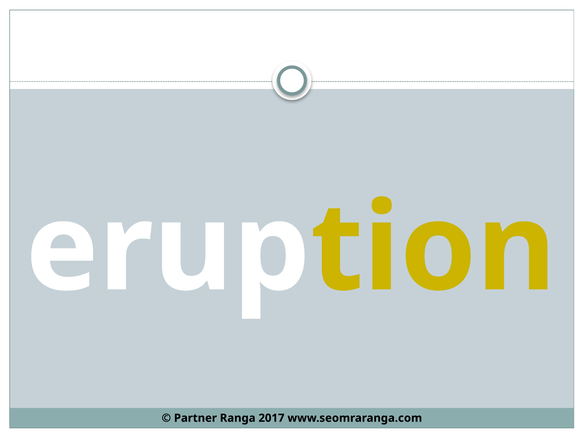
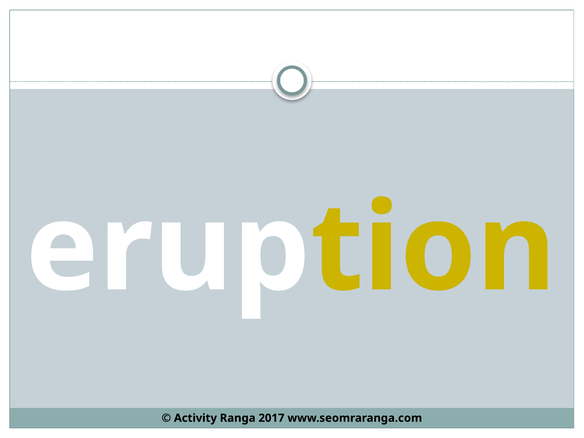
Partner: Partner -> Activity (195, 418)
